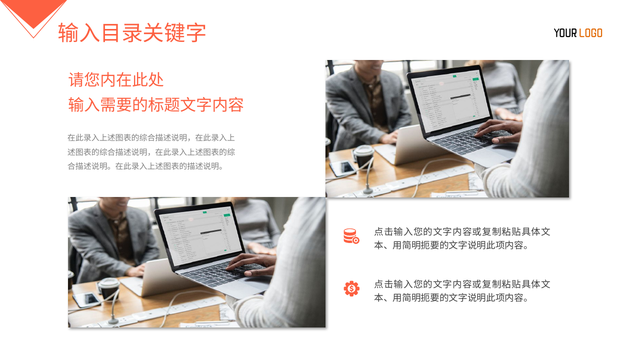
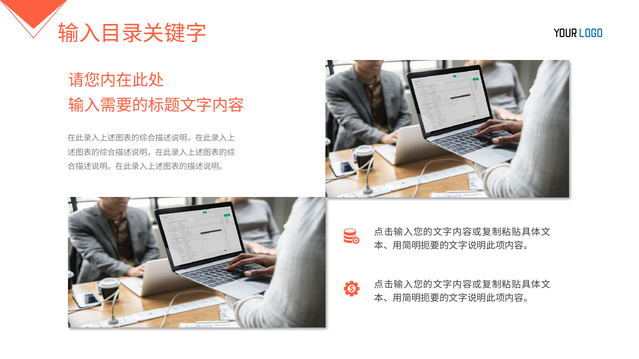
LOGO colour: orange -> blue (591, 33)
